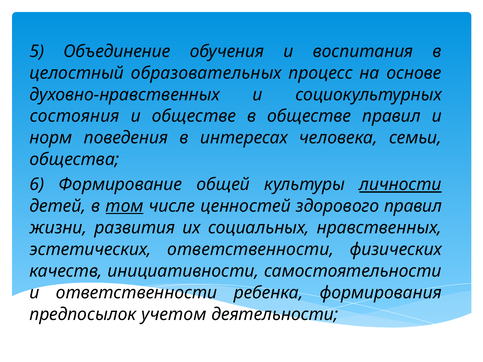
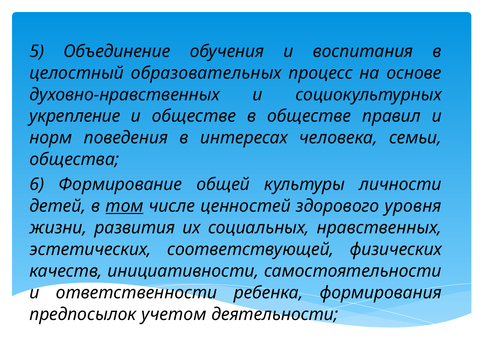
состояния: состояния -> укрепление (75, 116)
личности underline: present -> none (400, 185)
здорового правил: правил -> уровня (413, 206)
эстетических ответственности: ответственности -> соответствующей (251, 250)
